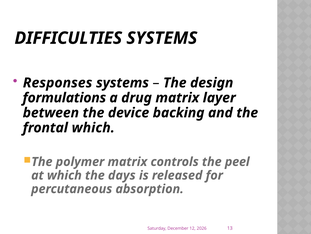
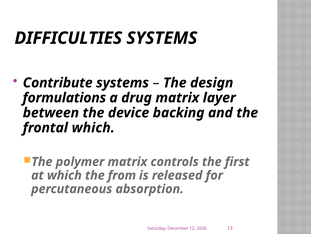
Responses: Responses -> Contribute (58, 83)
peel: peel -> first (237, 161)
days: days -> from (122, 175)
